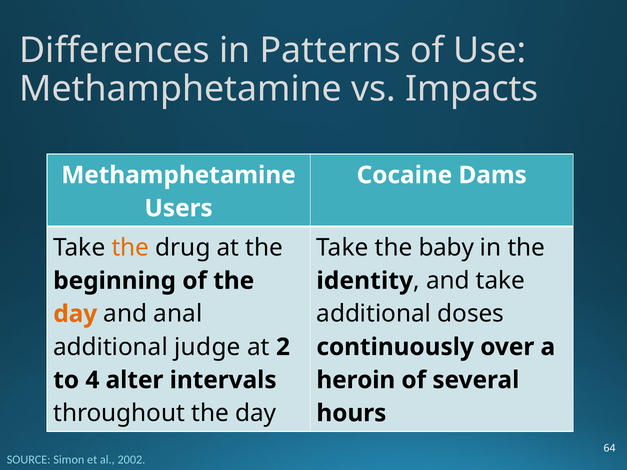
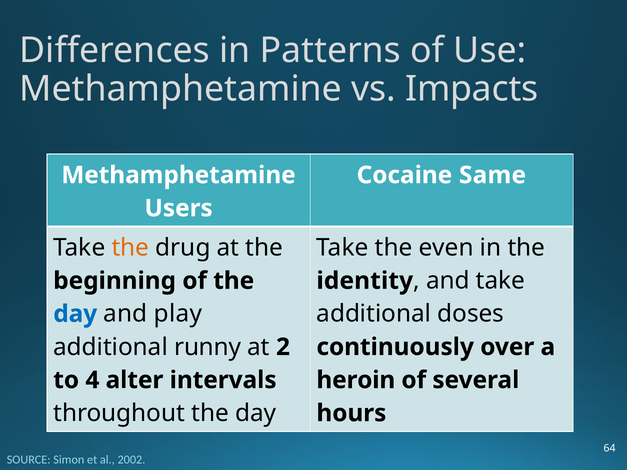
Dams: Dams -> Same (493, 175)
baby: baby -> even (446, 248)
day colour: orange -> blue (75, 314)
anal: anal -> play (178, 314)
judge: judge -> runny (208, 347)
